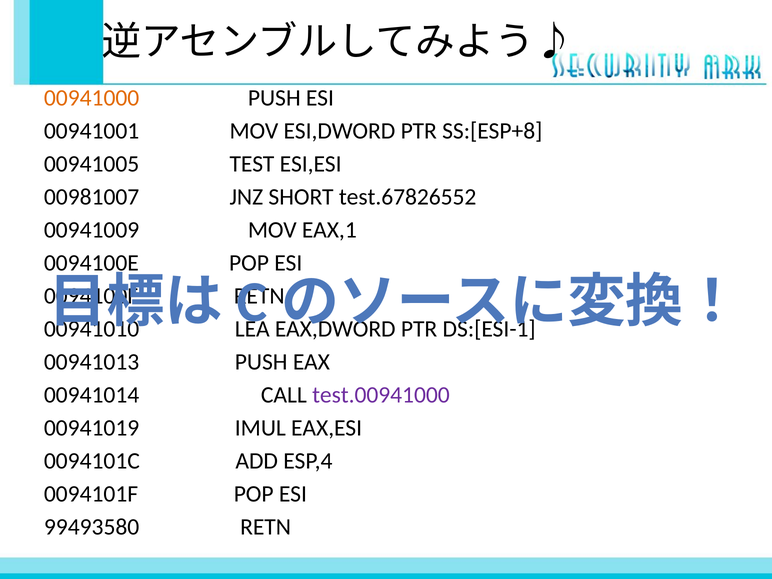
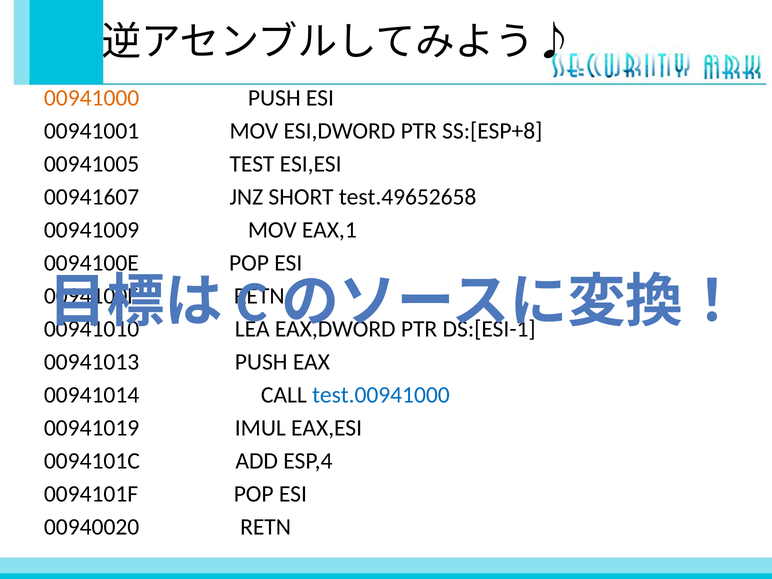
00981007: 00981007 -> 00941607 (92, 197)
test.67826552: test.67826552 -> test.49652658 (408, 197)
test.00941000 colour: purple -> blue (381, 395)
99493580: 99493580 -> 00940020 (92, 527)
